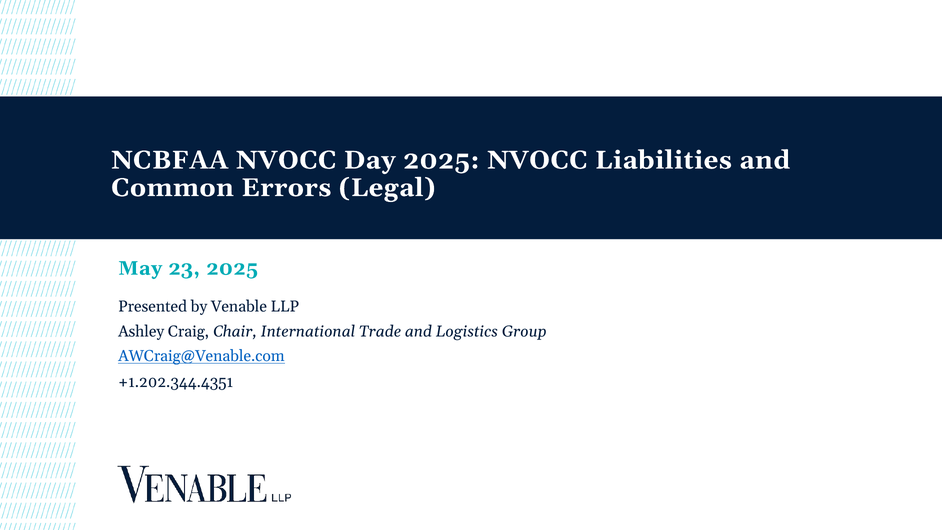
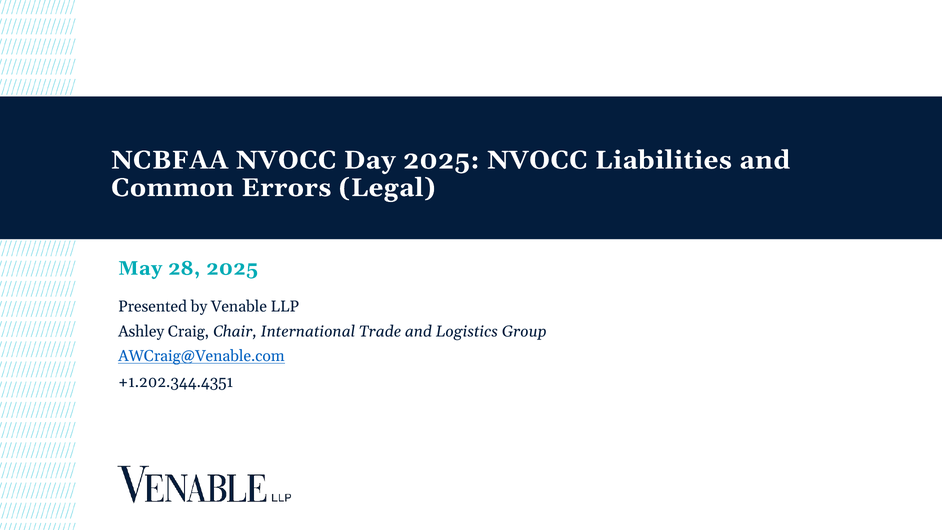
23: 23 -> 28 (184, 268)
